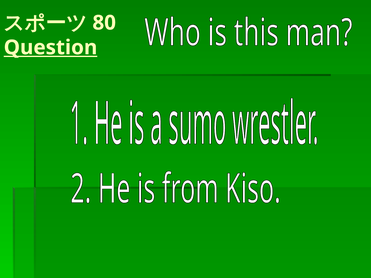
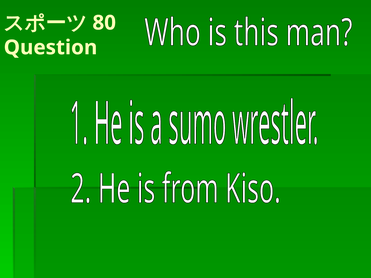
Question underline: present -> none (51, 48)
